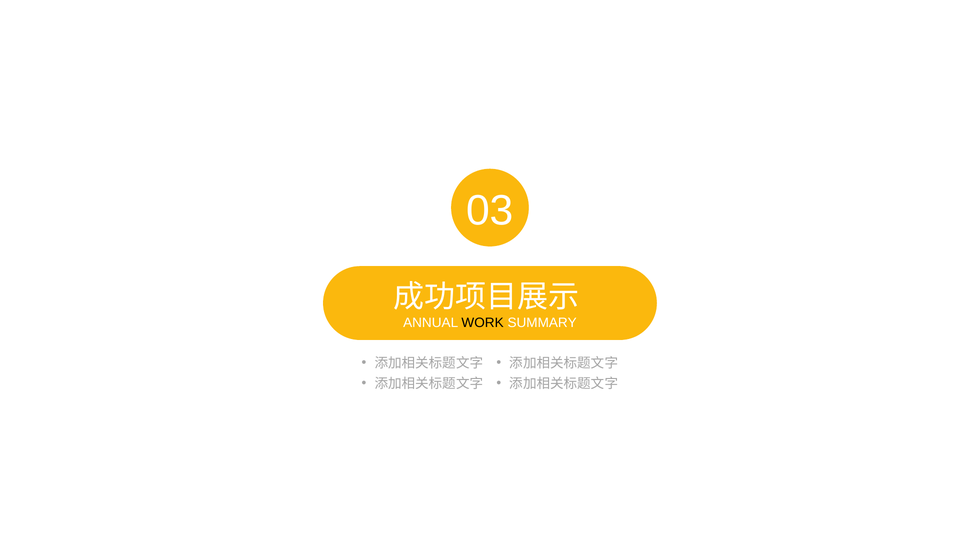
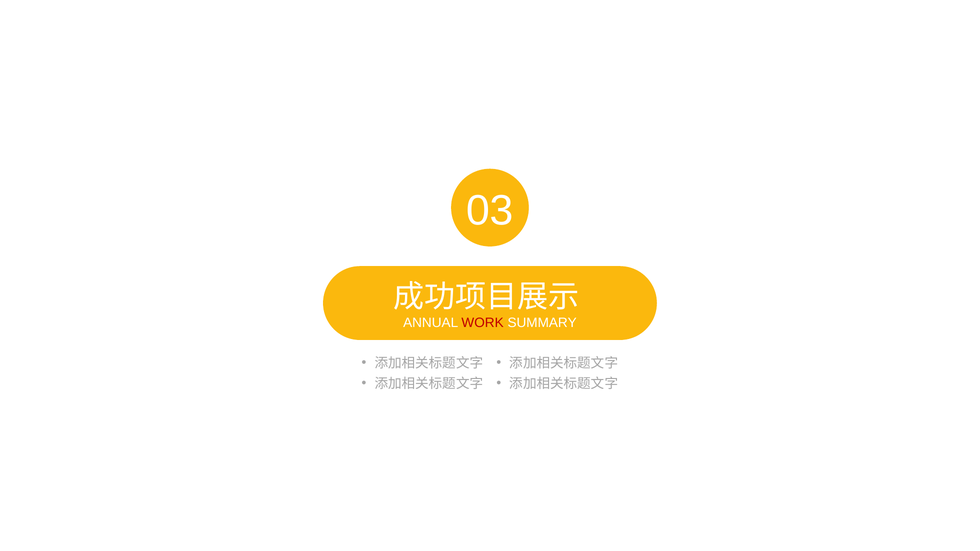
WORK colour: black -> red (483, 323)
